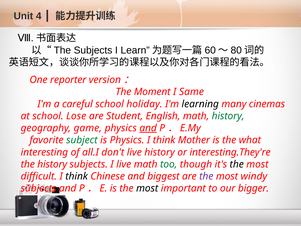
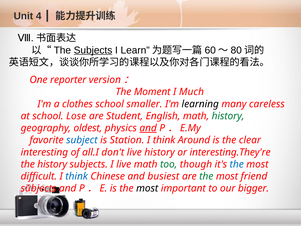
Subjects underline: none -> present (93, 50)
Same: Same -> Much (191, 92)
careful: careful -> clothes (77, 104)
holiday: holiday -> smaller (144, 104)
cinemas: cinemas -> careless (267, 104)
game: game -> oldest (88, 128)
subject colour: green -> blue (82, 140)
is Physics: Physics -> Station (127, 140)
Mother: Mother -> Around (194, 140)
what: what -> clear (250, 140)
the colour: black -> blue (237, 164)
think colour: black -> blue (77, 176)
biggest: biggest -> busiest (163, 176)
the colour: purple -> green (206, 176)
windy: windy -> friend (254, 176)
